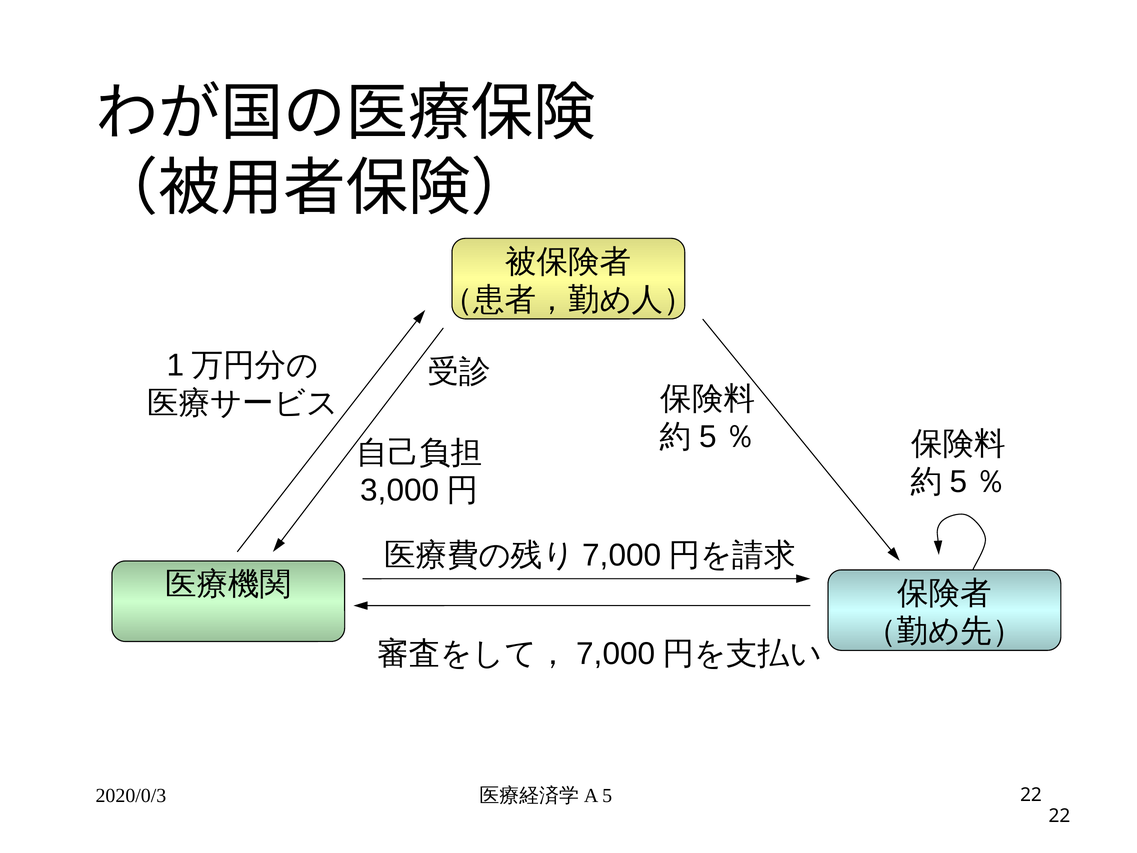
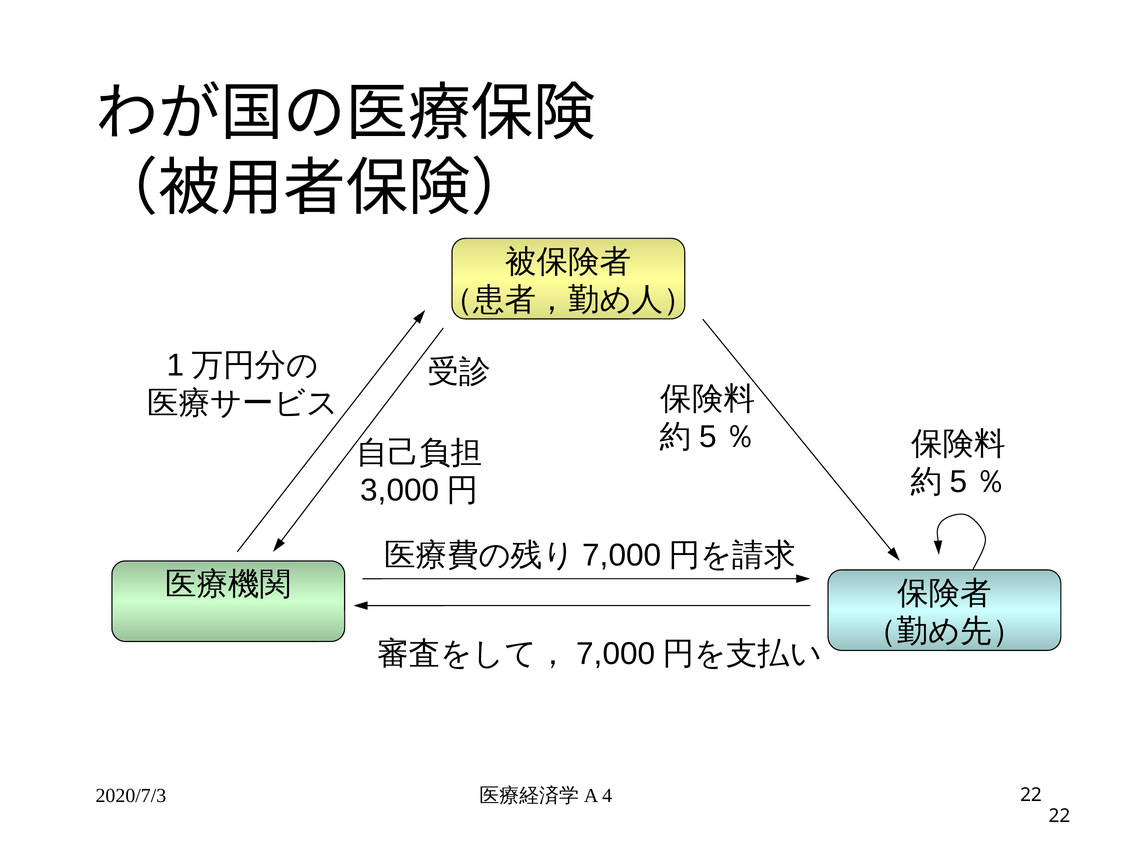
2020/0/3: 2020/0/3 -> 2020/7/3 (131, 795)
5: 5 -> 4 (607, 795)
